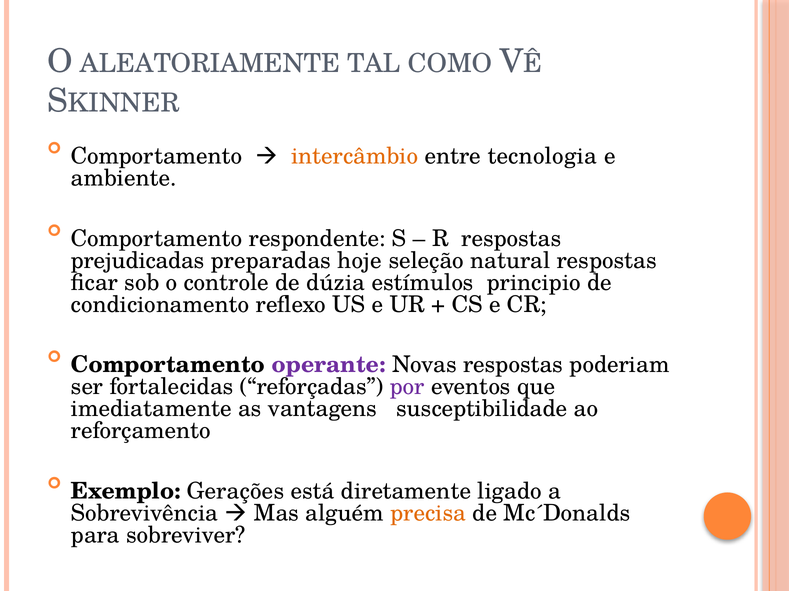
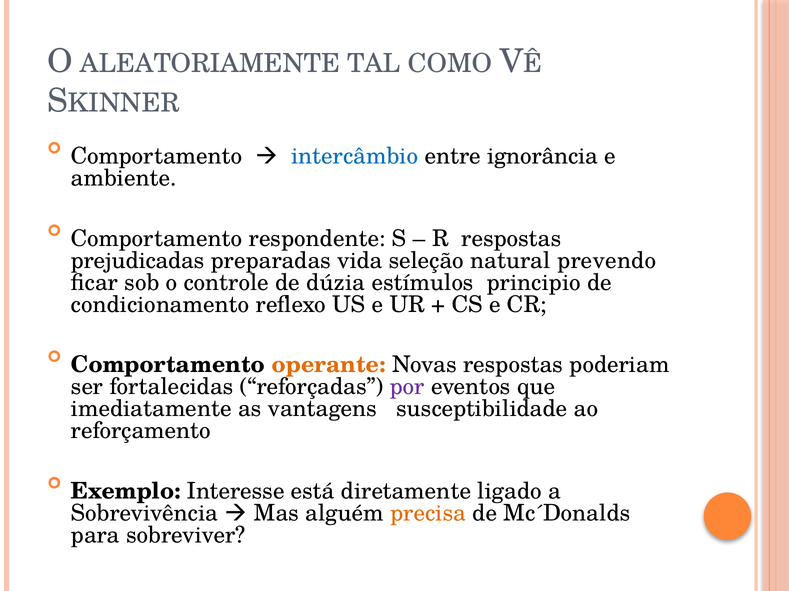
intercâmbio colour: orange -> blue (355, 156)
tecnologia: tecnologia -> ignorância (543, 156)
hoje: hoje -> vida (360, 261)
natural respostas: respostas -> prevendo (607, 261)
operante colour: purple -> orange (329, 365)
Gerações: Gerações -> Interesse (236, 492)
